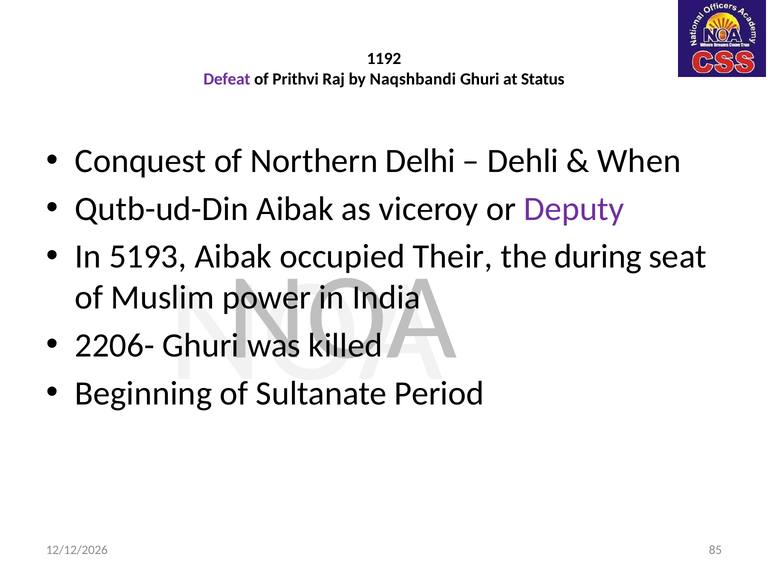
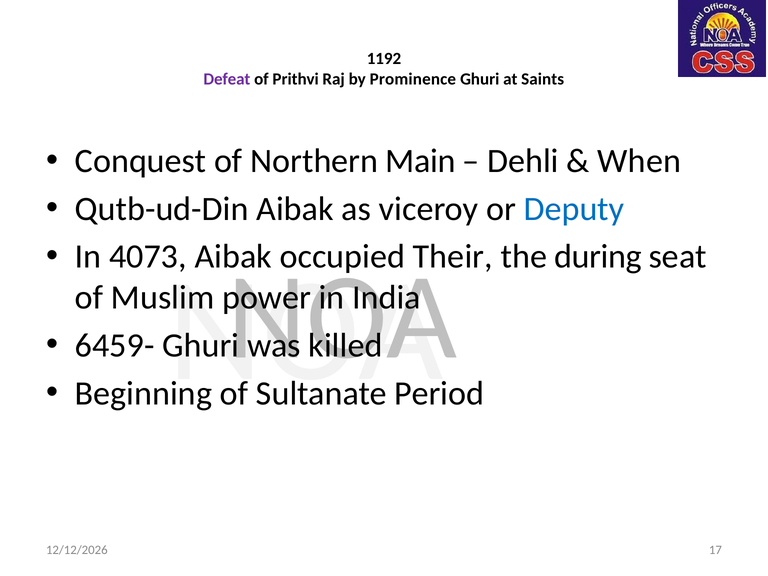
Naqshbandi: Naqshbandi -> Prominence (413, 79)
Status: Status -> Saints (543, 79)
Delhi: Delhi -> Main (420, 161)
Deputy colour: purple -> blue (574, 209)
5193: 5193 -> 4073 (148, 257)
2206-: 2206- -> 6459- (115, 345)
85: 85 -> 17 (715, 550)
